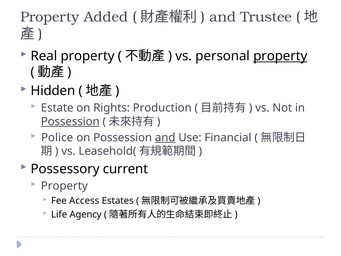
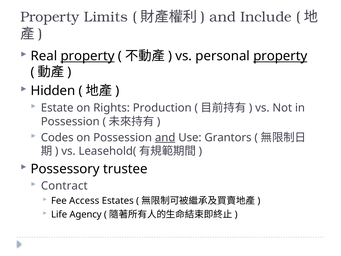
Added: Added -> Limits (106, 17)
Trustee: Trustee -> Include (266, 17)
property underline: none -> present (88, 56)
Possession underline: present -> none (70, 121)
Police: Police -> Codes (57, 137)
Financial: Financial -> Grantors (228, 137)
current: current -> trustee (125, 169)
Property: Property -> Contract (64, 186)
